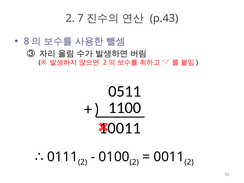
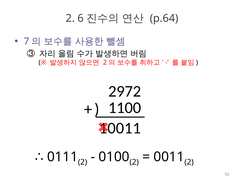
7: 7 -> 6 (81, 18)
p.43: p.43 -> p.64 (164, 18)
8: 8 -> 7 (27, 41)
0511: 0511 -> 2972 (125, 91)
